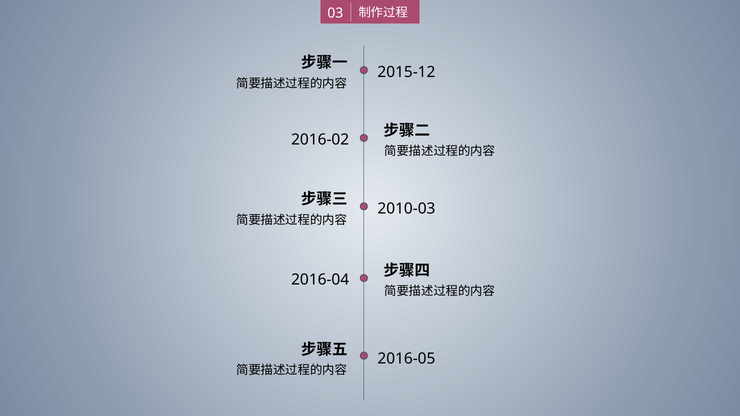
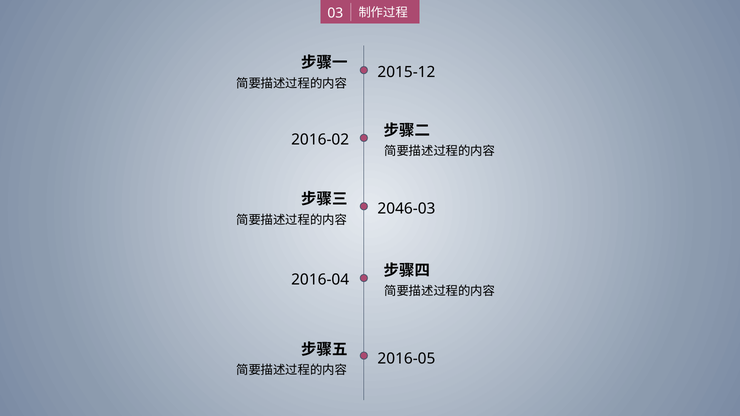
2010-03: 2010-03 -> 2046-03 (406, 209)
